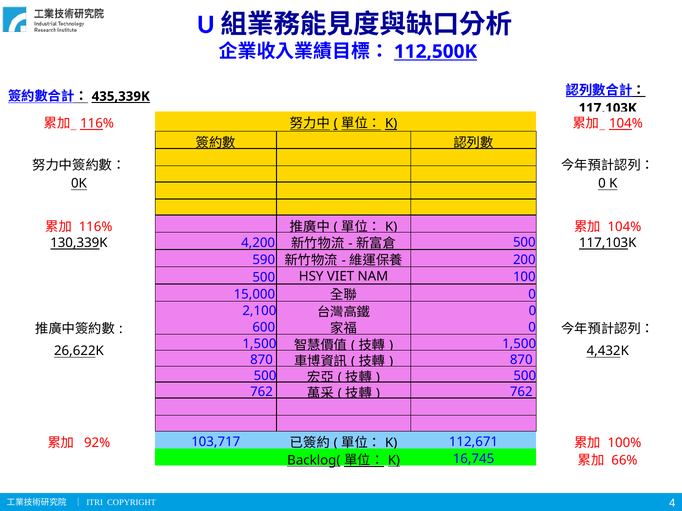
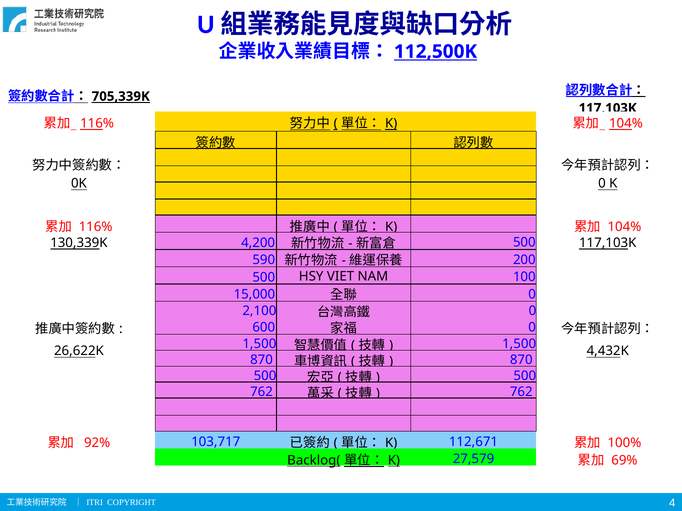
435,339K: 435,339K -> 705,339K (121, 97)
16,745: 16,745 -> 27,579 (474, 459)
66%: 66% -> 69% (624, 461)
